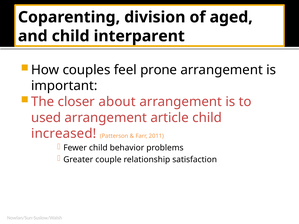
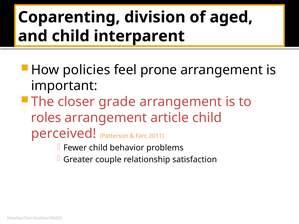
couples: couples -> policies (86, 70)
about: about -> grade (117, 102)
used: used -> roles (46, 118)
increased: increased -> perceived (64, 134)
